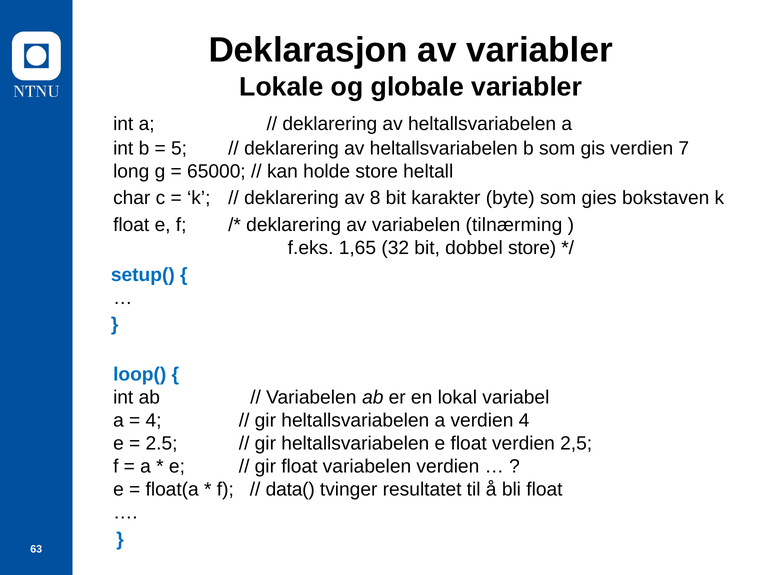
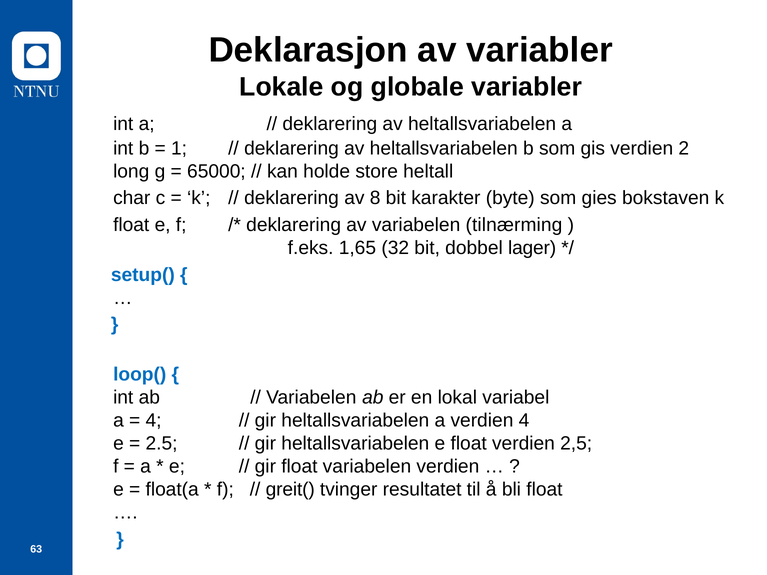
5: 5 -> 1 (179, 148)
7: 7 -> 2 (684, 148)
dobbel store: store -> lager (532, 248)
data(: data( -> greit( (290, 490)
